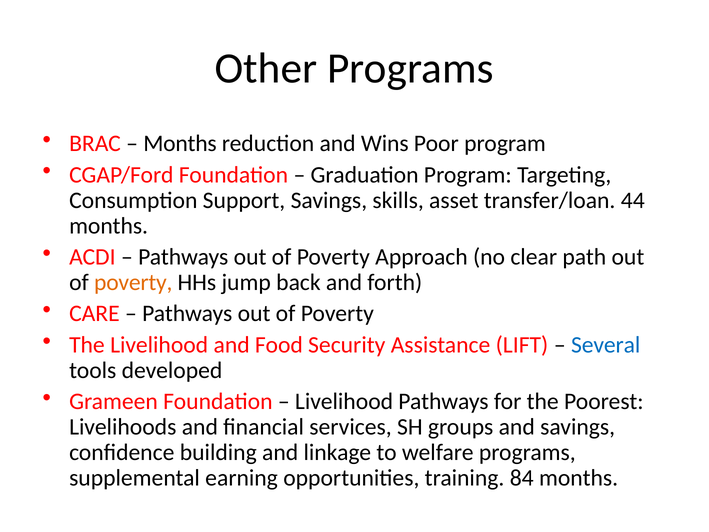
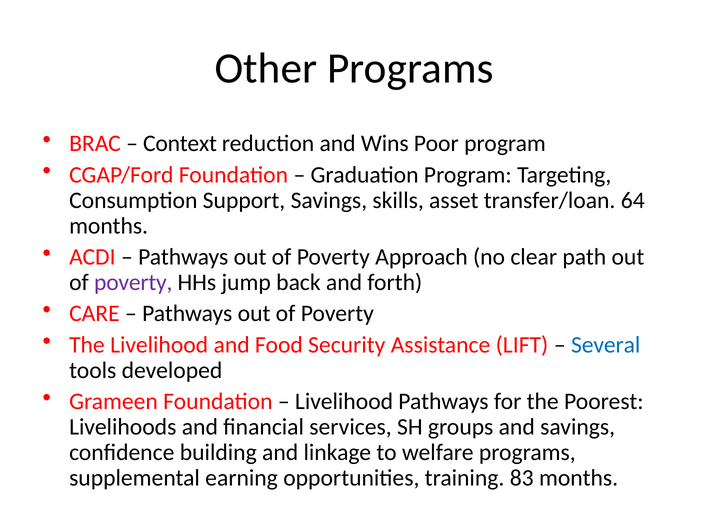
Months: Months -> Context (180, 143)
44: 44 -> 64 (633, 200)
poverty colour: orange -> purple (133, 282)
84: 84 -> 83 (522, 478)
